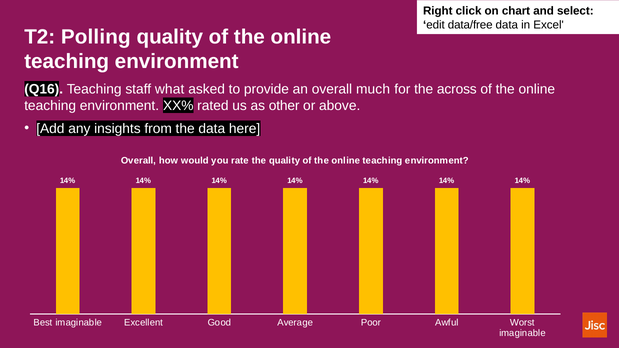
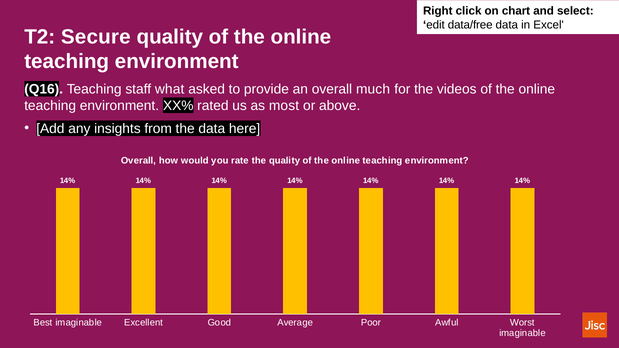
Polling: Polling -> Secure (96, 37)
across: across -> videos (457, 89)
other: other -> most (284, 106)
